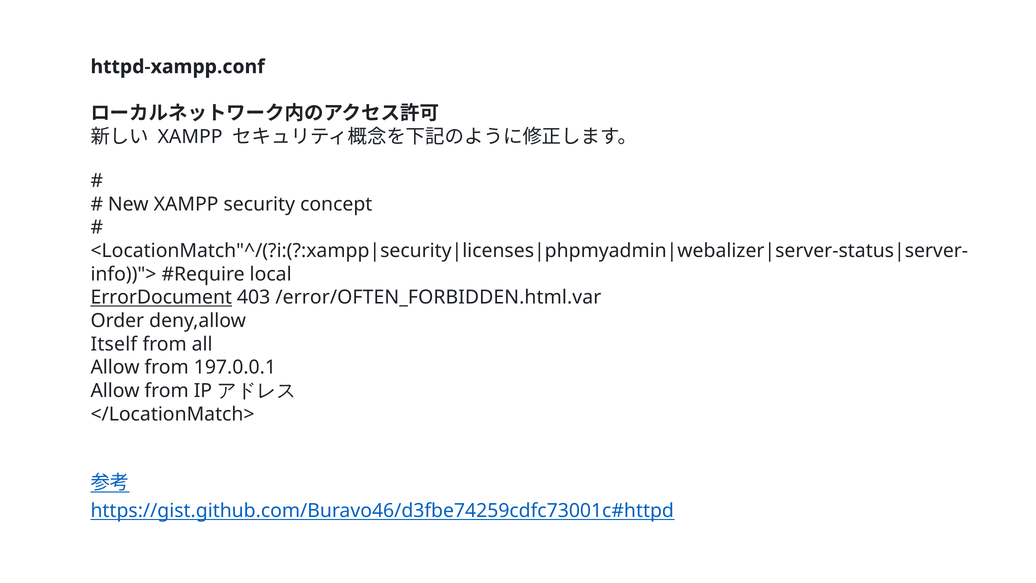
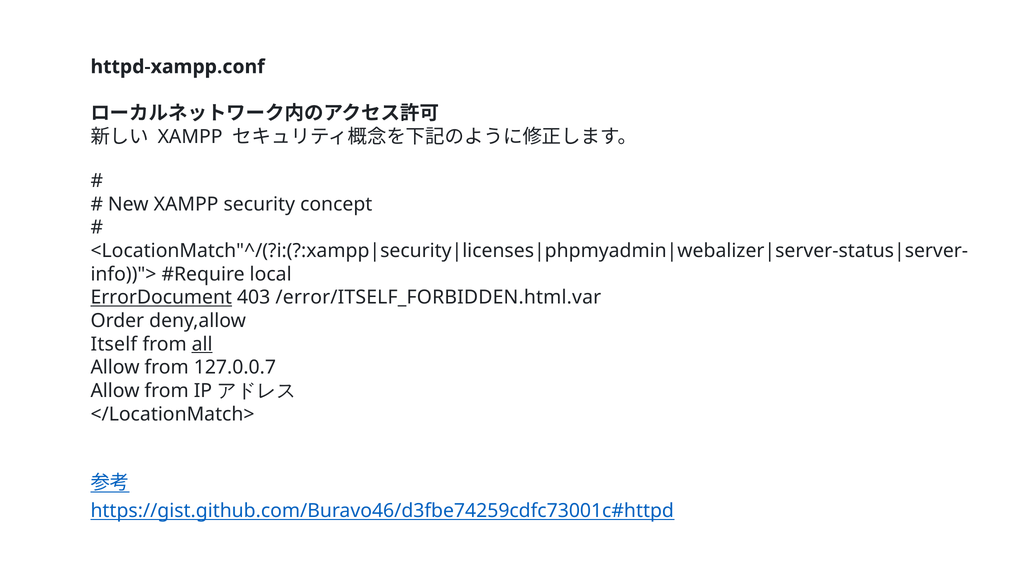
/error/OFTEN_FORBIDDEN.html.var: /error/OFTEN_FORBIDDEN.html.var -> /error/ITSELF_FORBIDDEN.html.var (438, 297)
all underline: none -> present (202, 344)
197.0.0.1: 197.0.0.1 -> 127.0.0.7 (235, 367)
